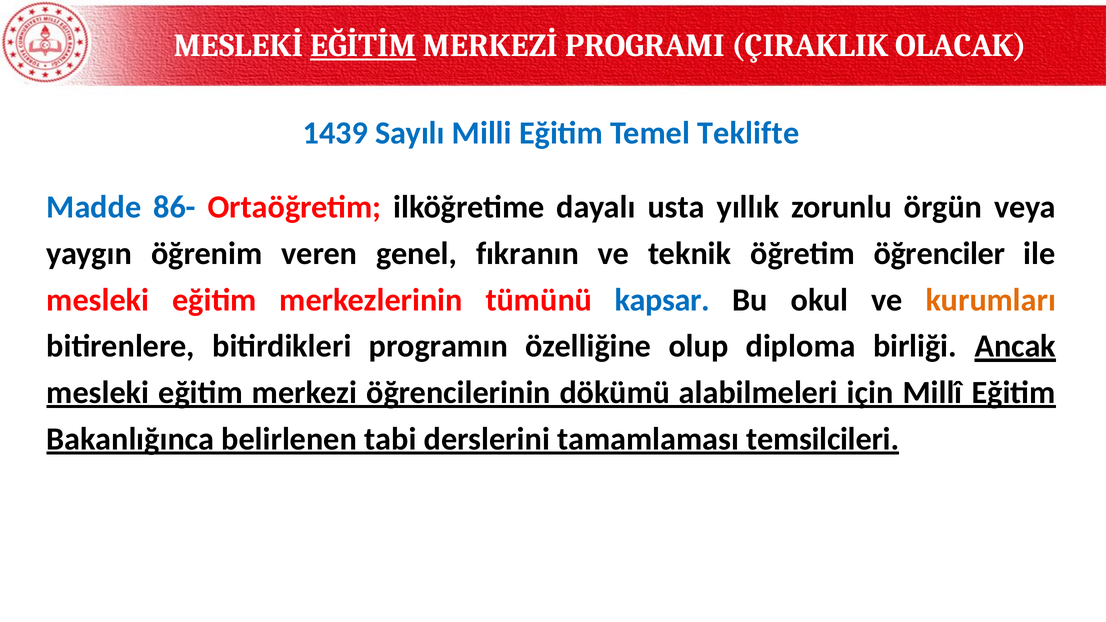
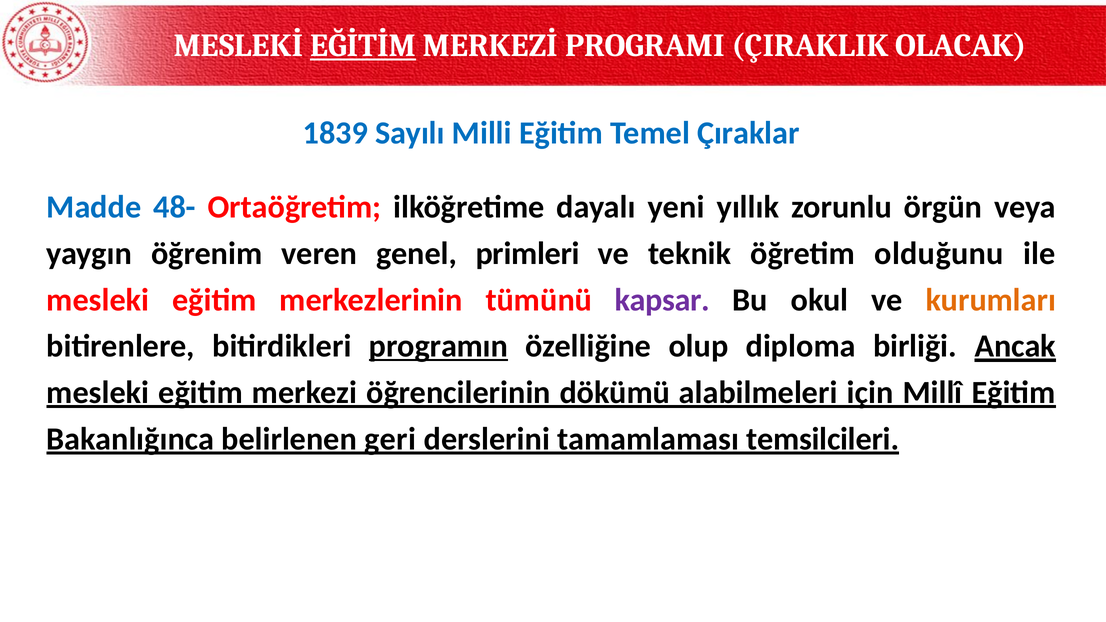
1439: 1439 -> 1839 (335, 133)
Teklifte: Teklifte -> Çıraklar (748, 133)
86-: 86- -> 48- (174, 207)
usta: usta -> yeni (676, 207)
fıkranın: fıkranın -> primleri (528, 253)
öğrenciler: öğrenciler -> olduğunu (939, 253)
kapsar colour: blue -> purple (662, 300)
programın underline: none -> present (438, 346)
tabi: tabi -> geri (390, 439)
